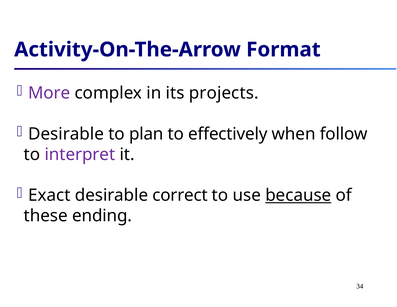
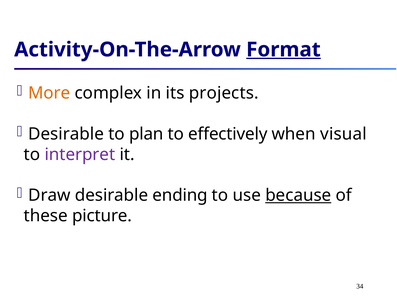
Format underline: none -> present (283, 50)
More colour: purple -> orange (49, 93)
follow: follow -> visual (344, 134)
Exact: Exact -> Draw (49, 195)
correct: correct -> ending (180, 195)
ending: ending -> picture (102, 216)
